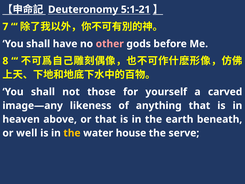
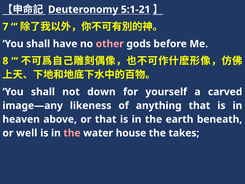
those: those -> down (101, 92)
the colour: yellow -> pink (72, 133)
serve: serve -> takes (184, 133)
